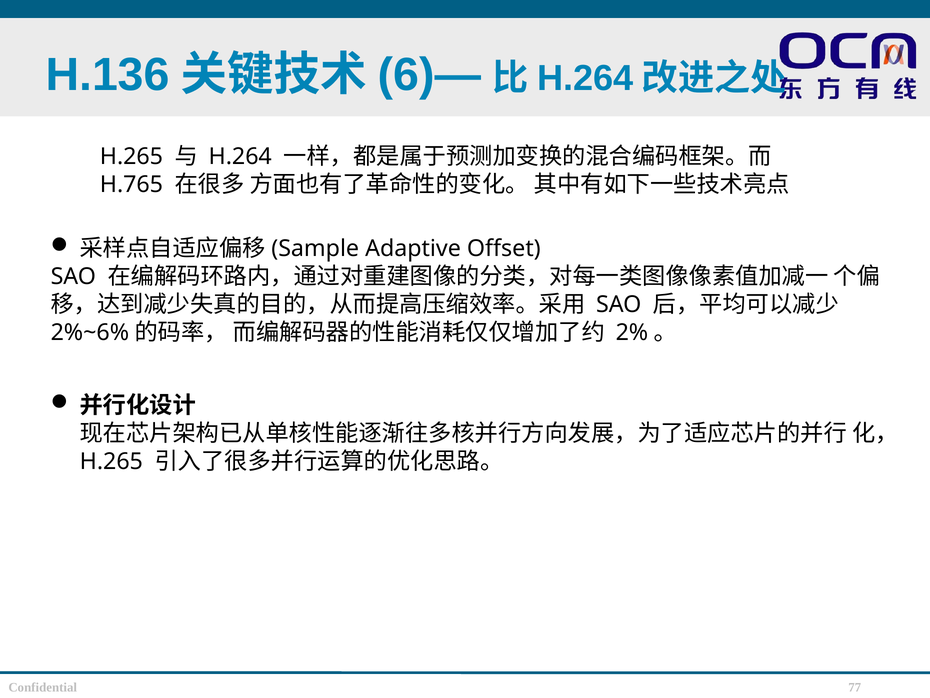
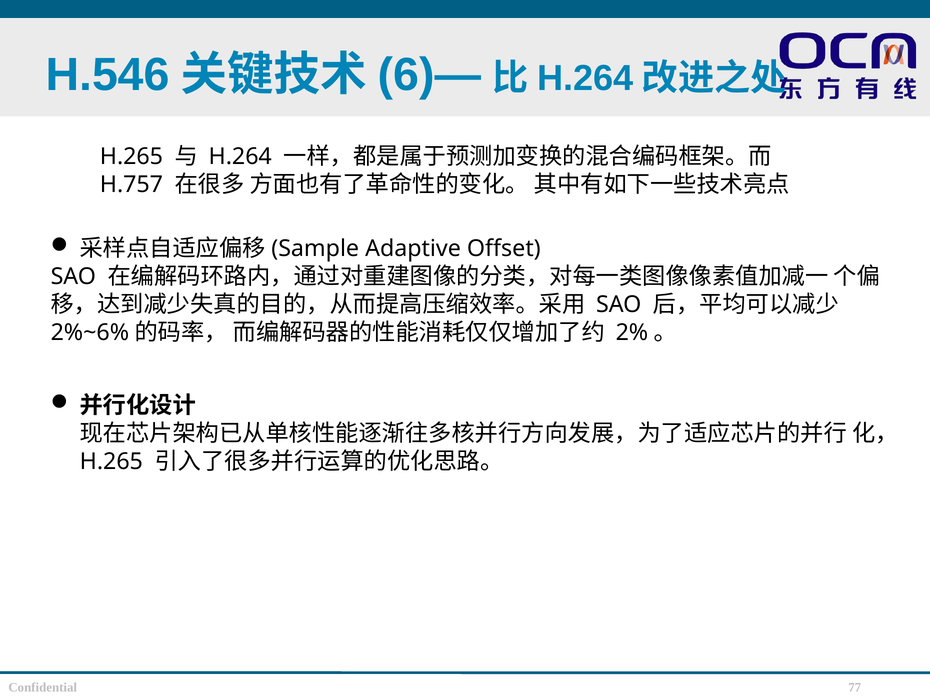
H.136: H.136 -> H.546 (108, 75)
H.765: H.765 -> H.757 (131, 184)
